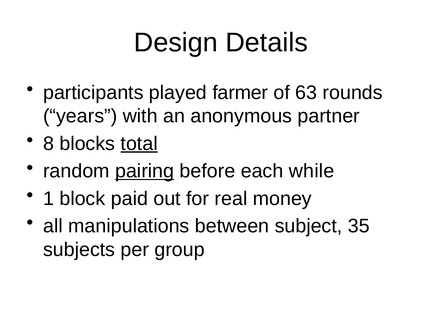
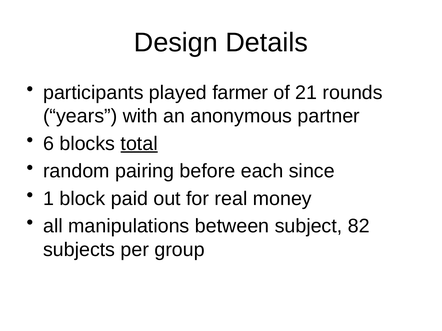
63: 63 -> 21 (306, 93)
8: 8 -> 6 (49, 144)
pairing underline: present -> none (145, 171)
while: while -> since (312, 171)
35: 35 -> 82 (359, 226)
